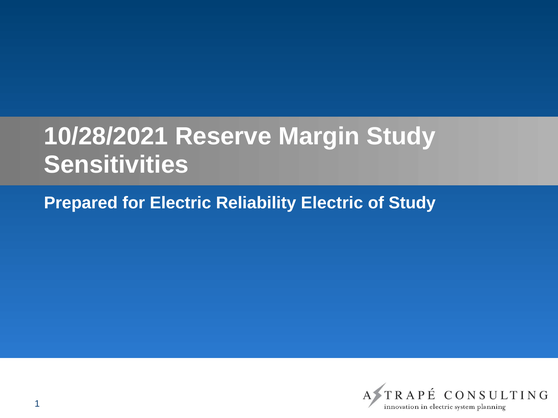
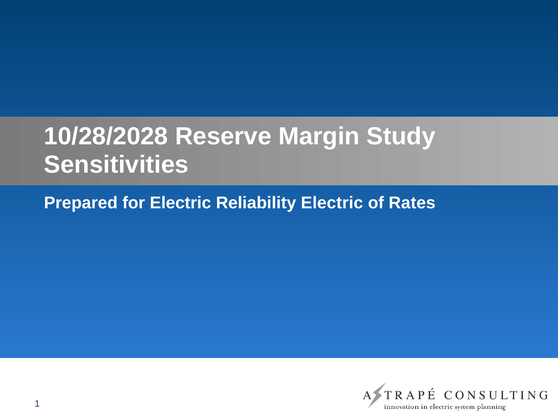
10/28/2021: 10/28/2021 -> 10/28/2028 (106, 137)
of Study: Study -> Rates (412, 203)
